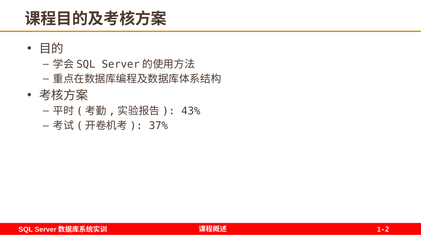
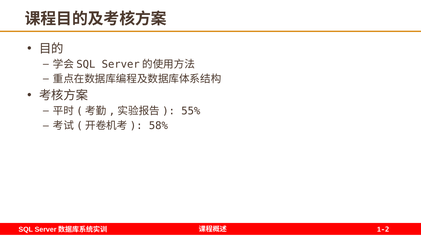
43%: 43% -> 55% (191, 111)
37%: 37% -> 58% (158, 126)
